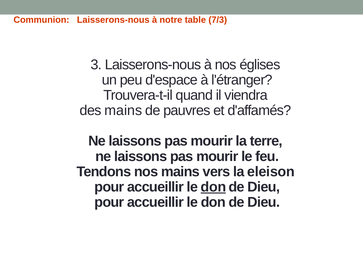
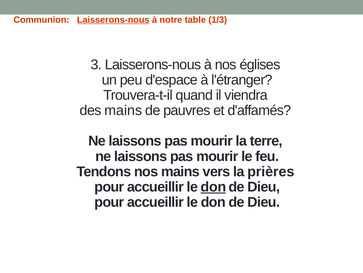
Laisserons-nous underline: none -> present (113, 20)
7/3: 7/3 -> 1/3 (218, 20)
eleison: eleison -> prières (271, 171)
